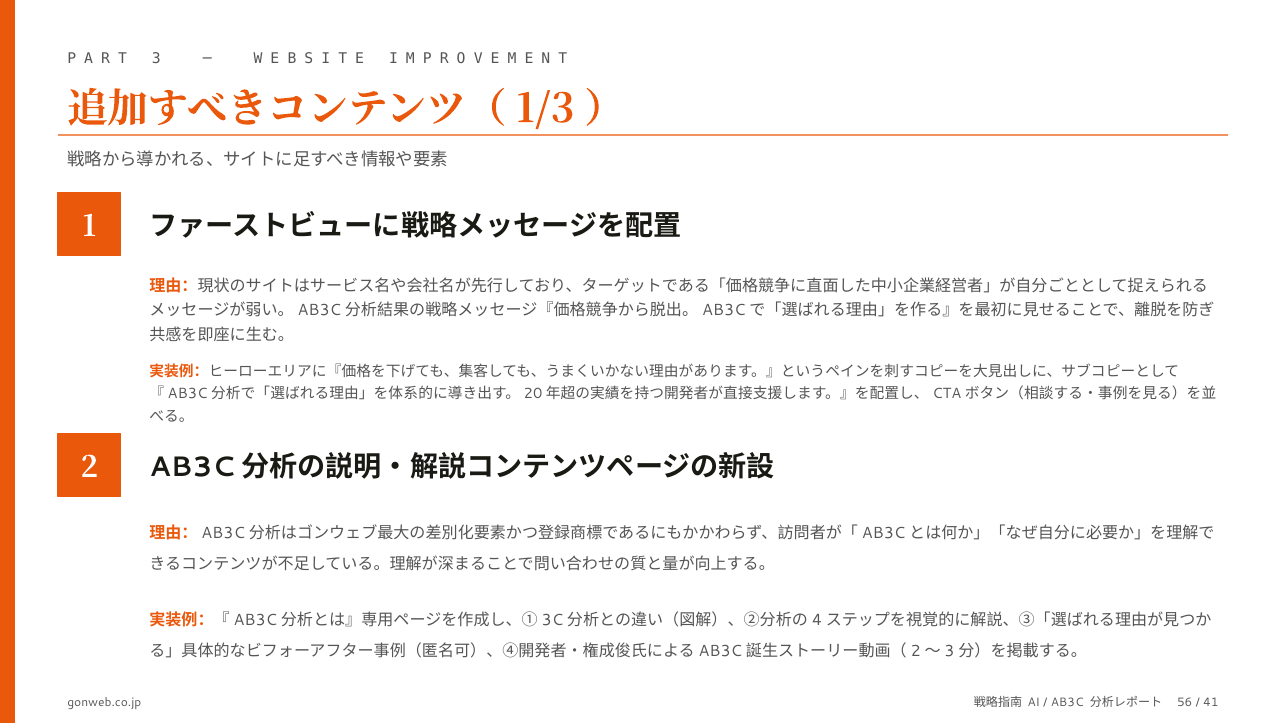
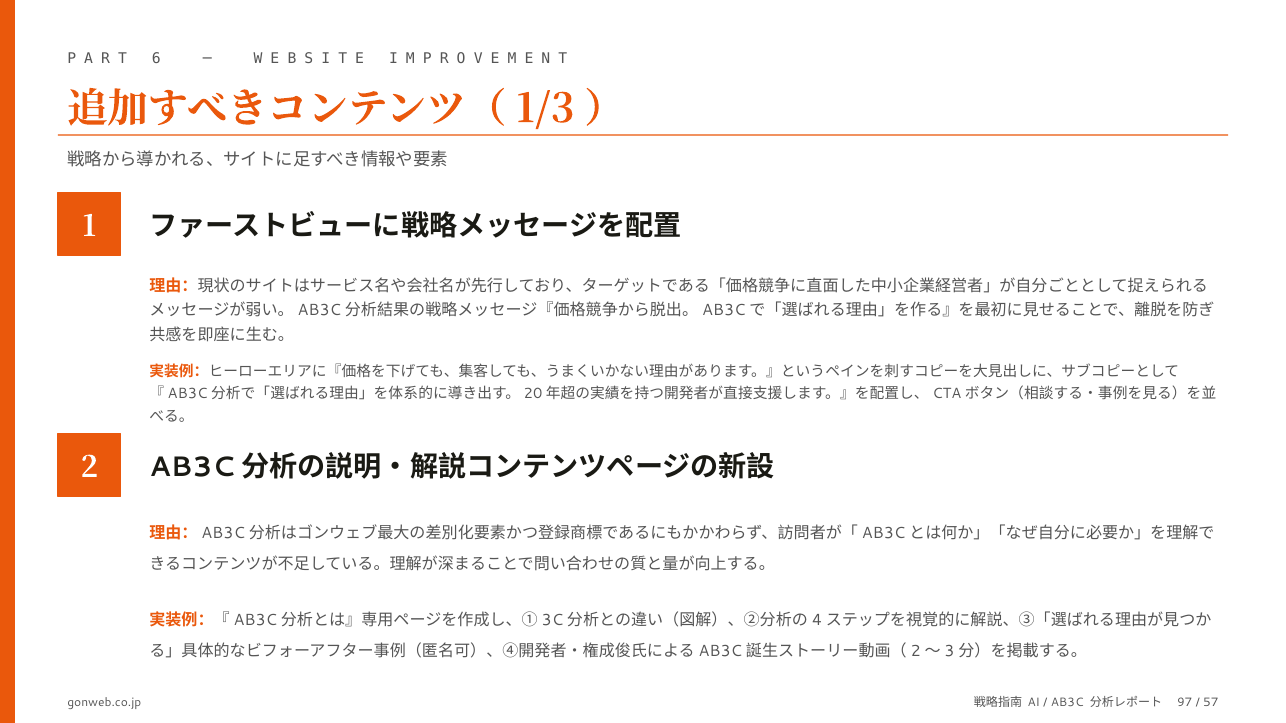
3: 3 -> 6 (156, 59)
56: 56 -> 97 (1185, 702)
41: 41 -> 57 (1211, 702)
